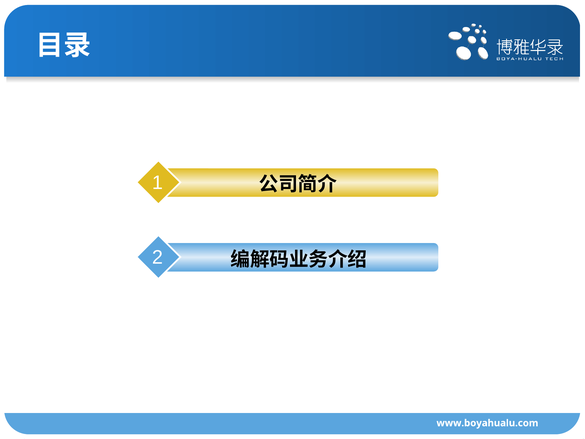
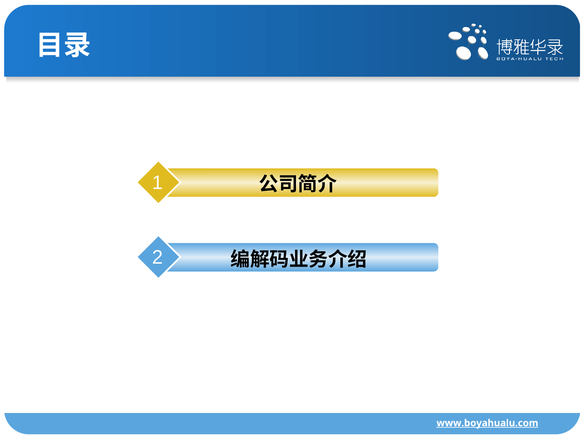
www.boyahualu.com underline: none -> present (487, 423)
